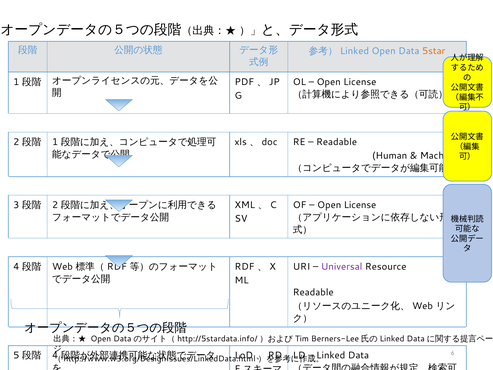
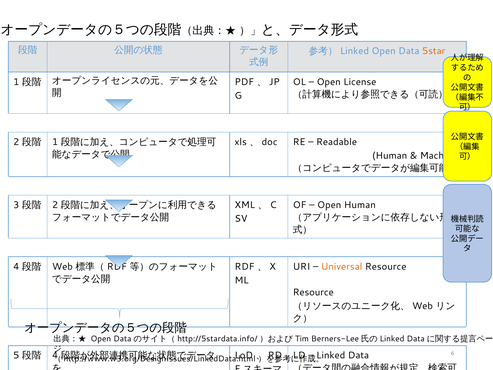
License: License -> Human (360, 205)
Universal colour: purple -> orange (342, 266)
Readable: Readable -> Resource (313, 292)
